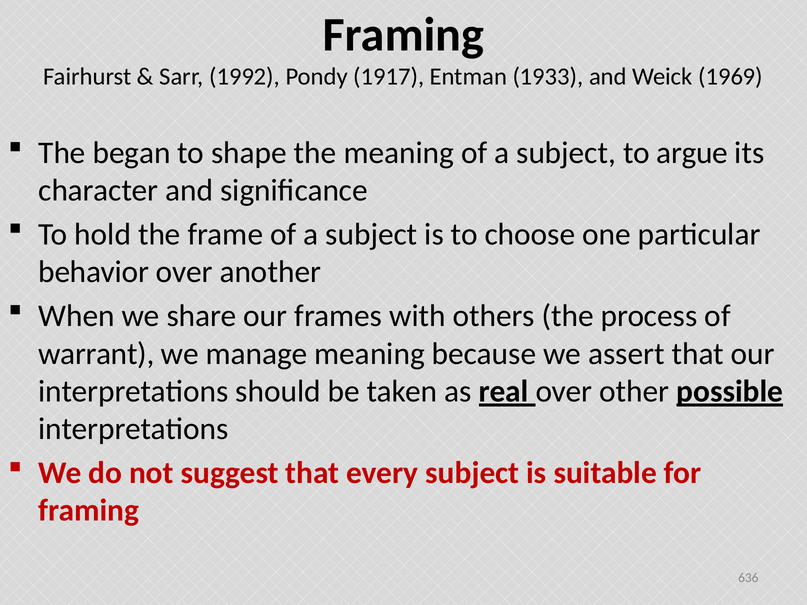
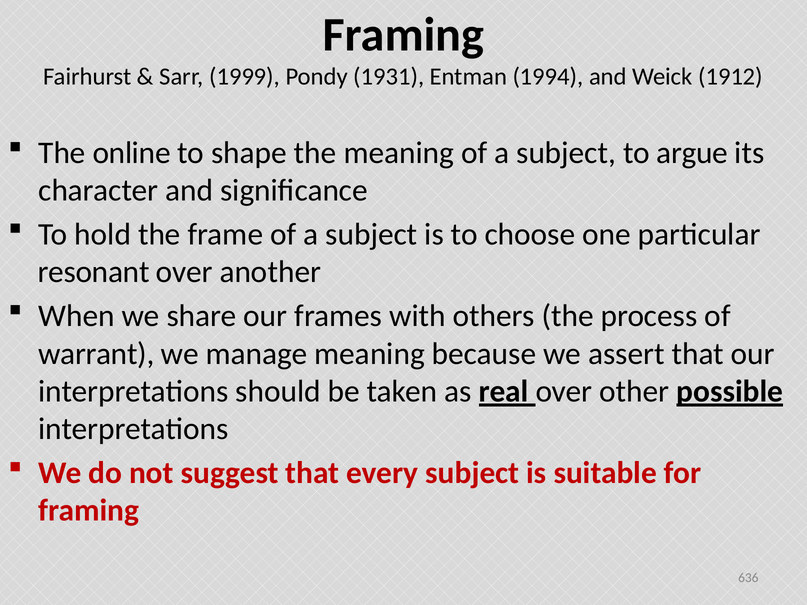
1992: 1992 -> 1999 (245, 77)
1917: 1917 -> 1931 (389, 77)
1933: 1933 -> 1994 (548, 77)
1969: 1969 -> 1912 (731, 77)
began: began -> online (132, 153)
behavior: behavior -> resonant (94, 272)
